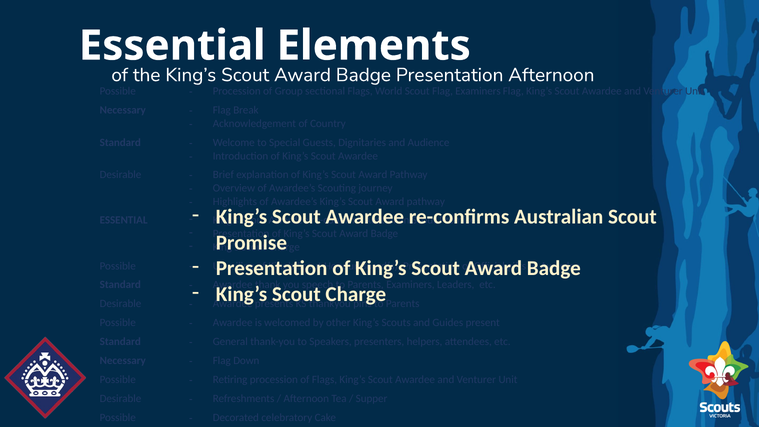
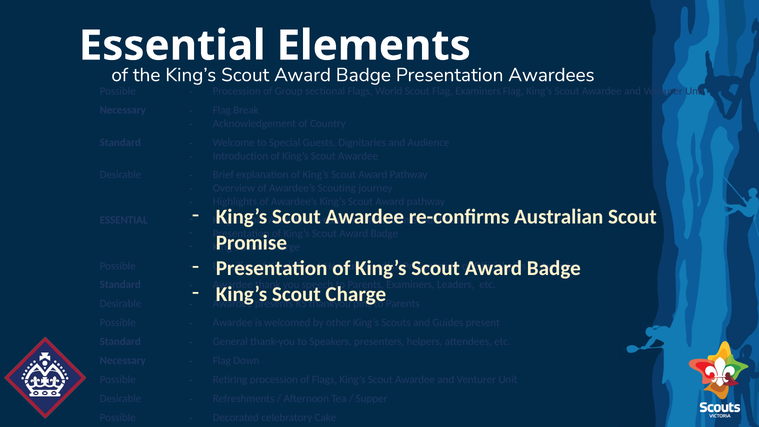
Afternoon: Afternoon -> Awardees (551, 75)
